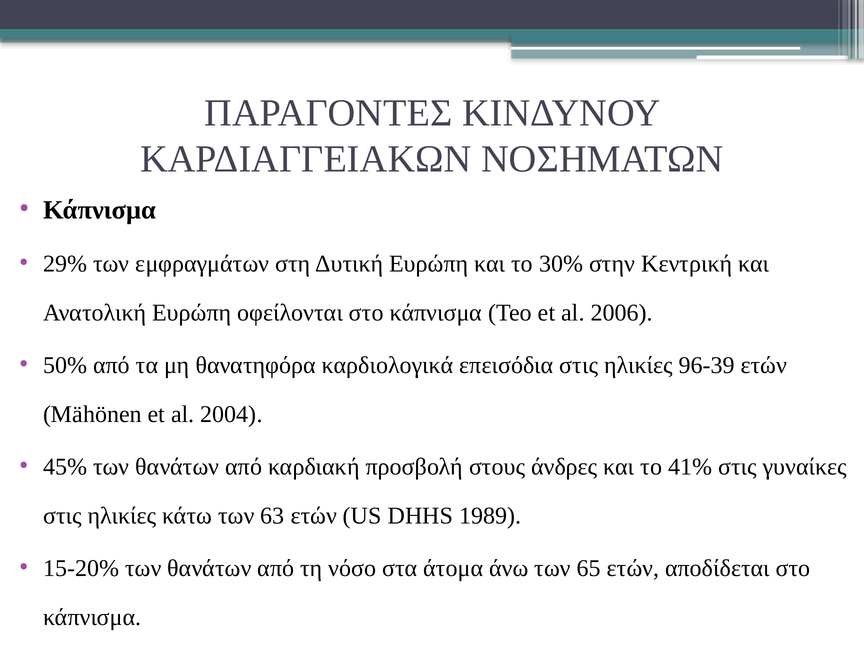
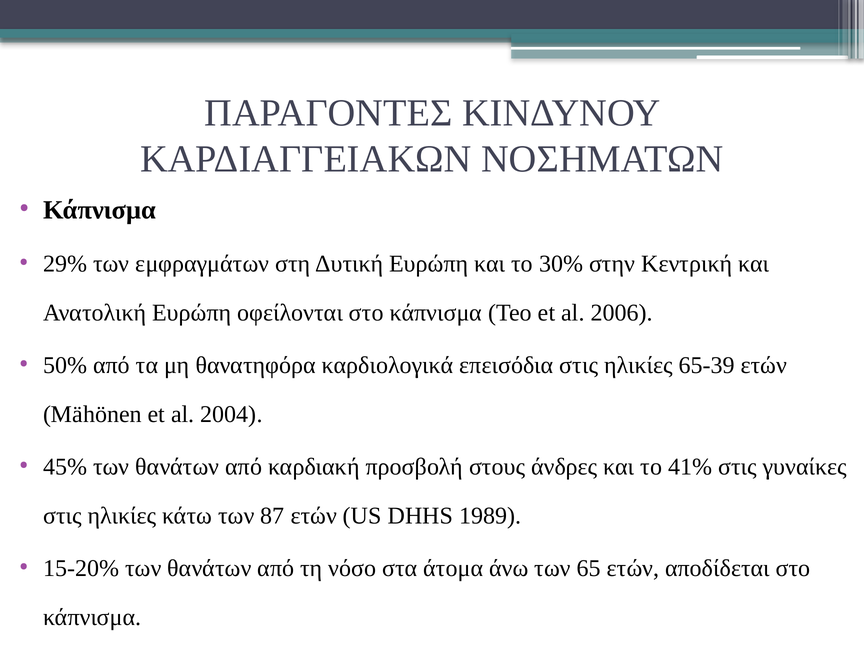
96-39: 96-39 -> 65-39 (707, 365)
63: 63 -> 87 (272, 516)
